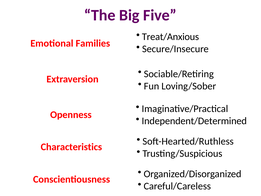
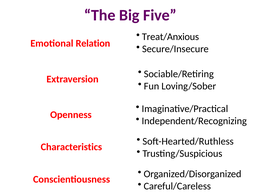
Families: Families -> Relation (93, 43)
Independent/Determined: Independent/Determined -> Independent/Recognizing (194, 121)
